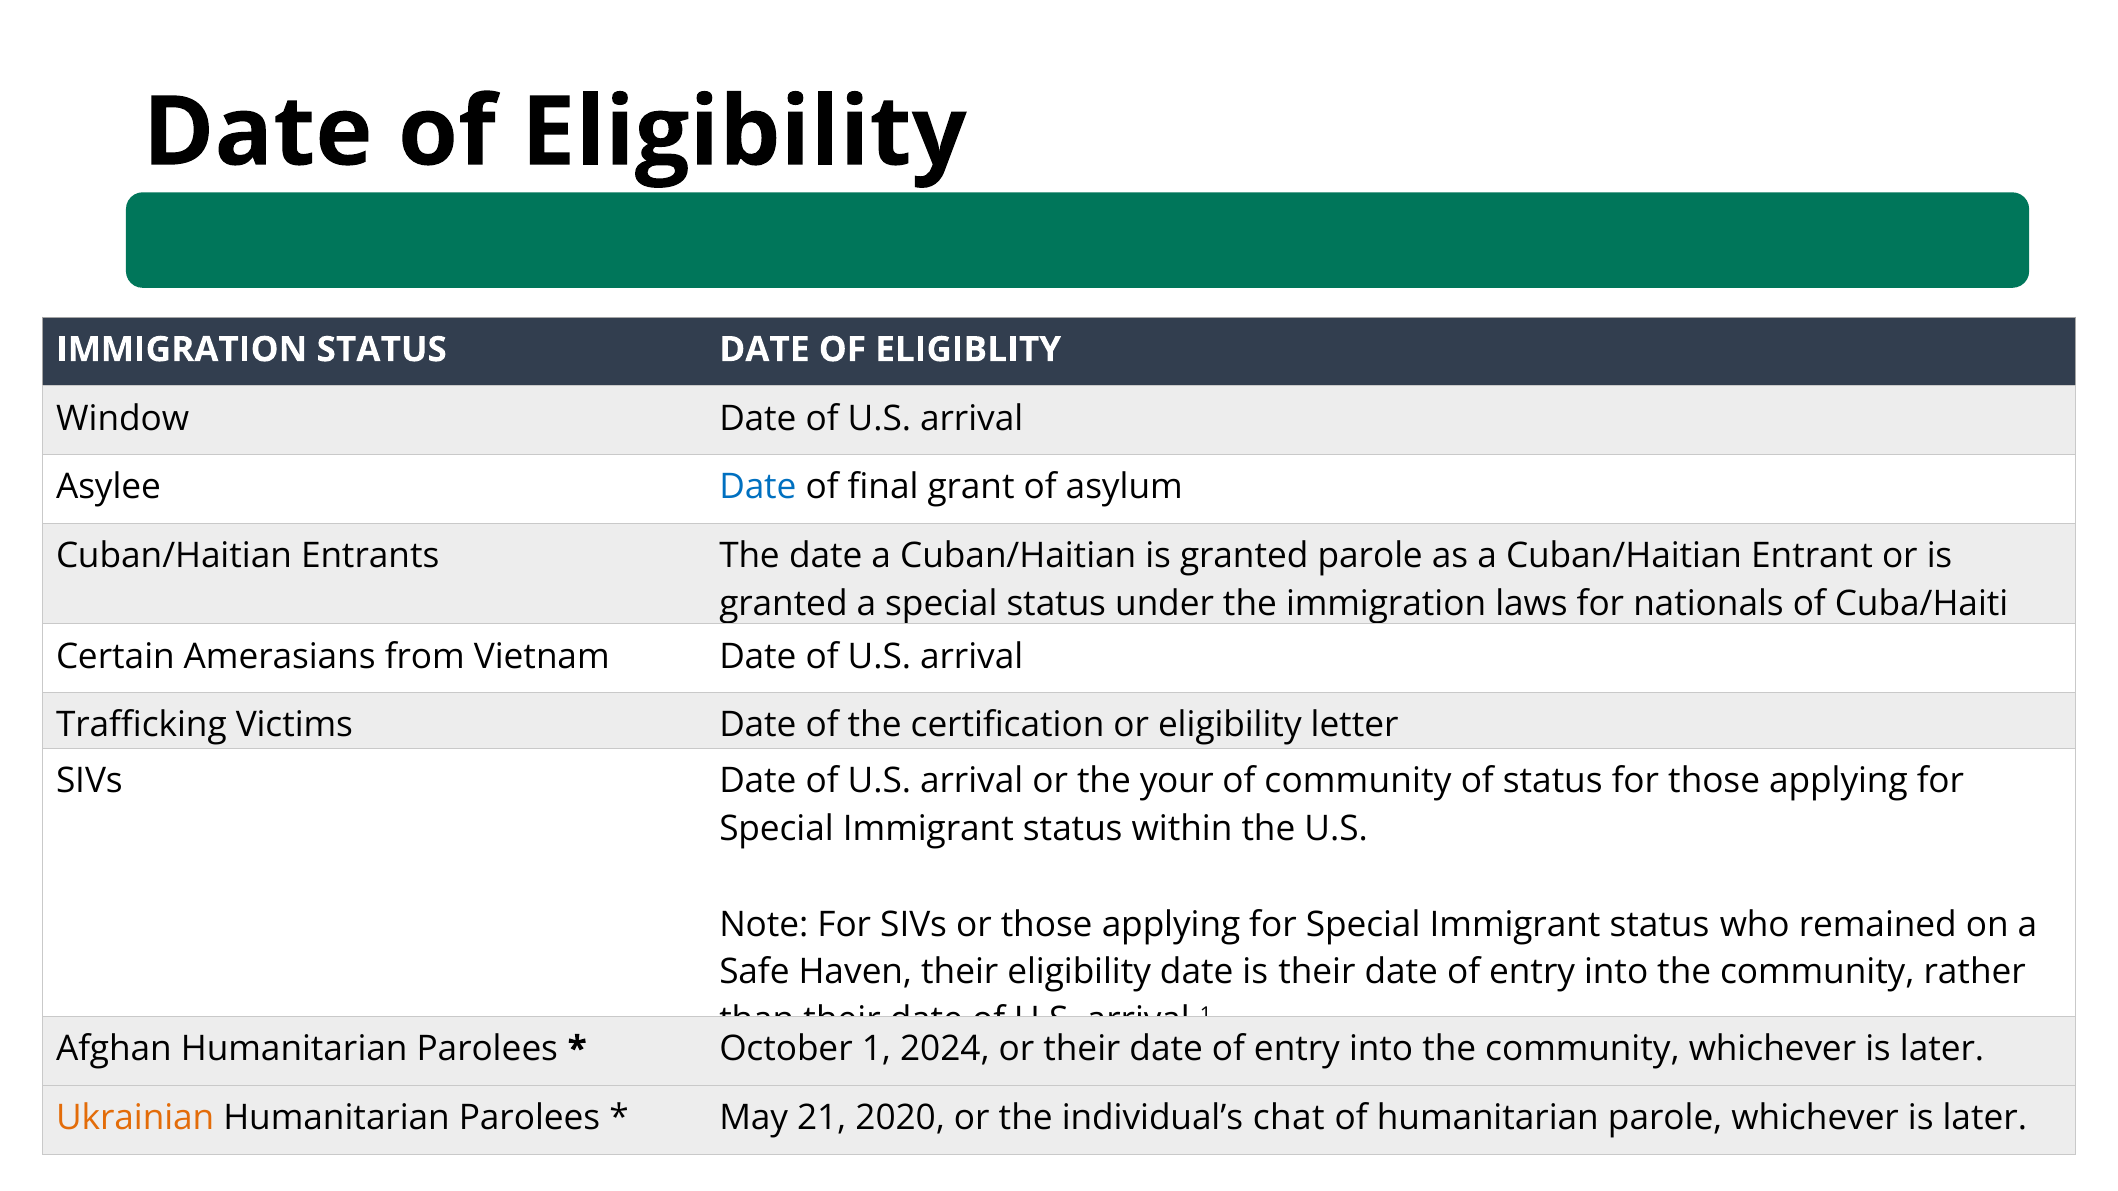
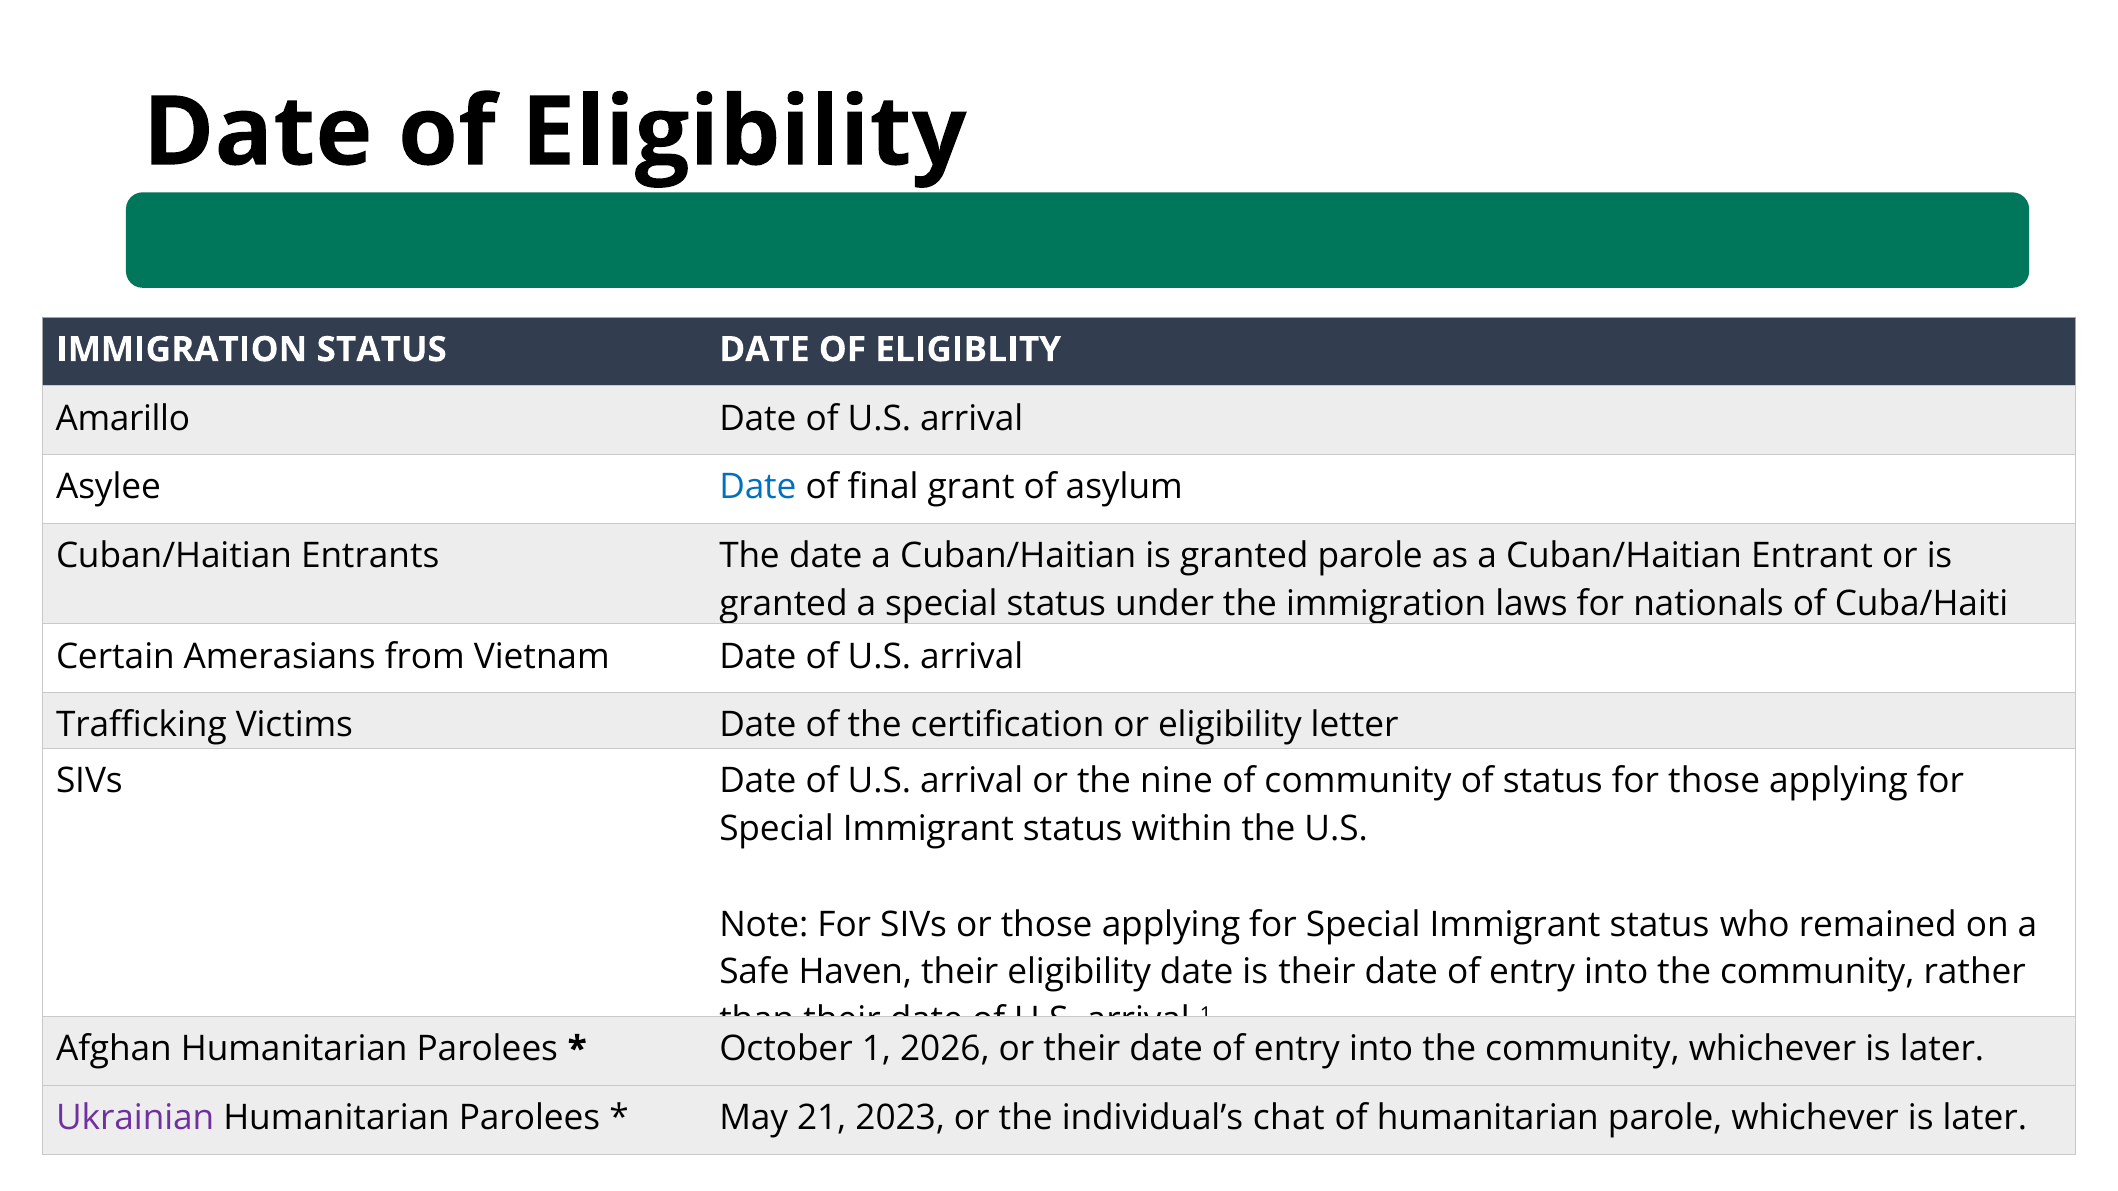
Window: Window -> Amarillo (123, 419)
your: your -> nine (1176, 781)
2024: 2024 -> 2026 (945, 1049)
Ukrainian colour: orange -> purple (135, 1118)
2020: 2020 -> 2023 (900, 1118)
